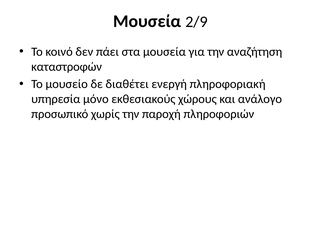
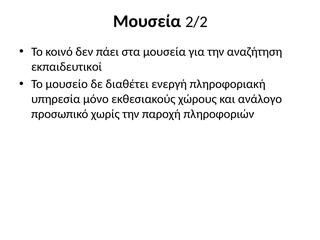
2/9: 2/9 -> 2/2 (196, 22)
καταστροφών: καταστροφών -> εκπαιδευτικοί (67, 67)
